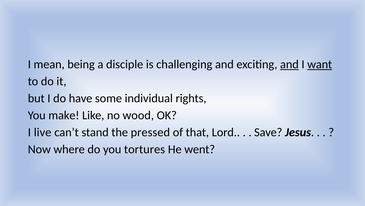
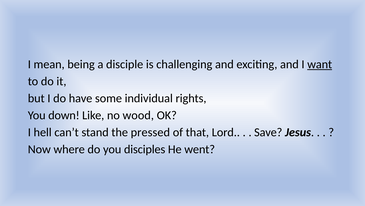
and underline: present -> none (289, 64)
make: make -> down (64, 115)
live: live -> hell (43, 132)
tortures: tortures -> disciples (145, 149)
